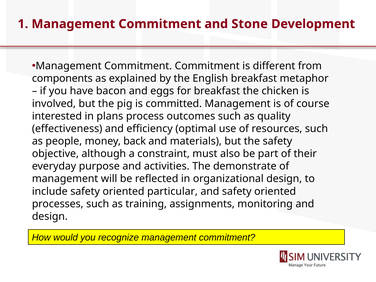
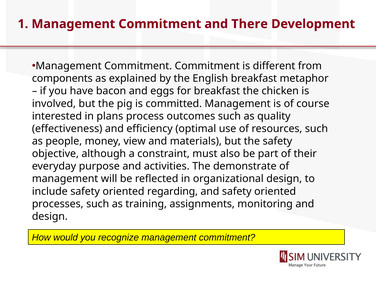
Stone: Stone -> There (250, 24)
back: back -> view (135, 141)
particular: particular -> regarding (173, 191)
